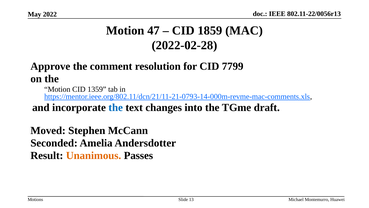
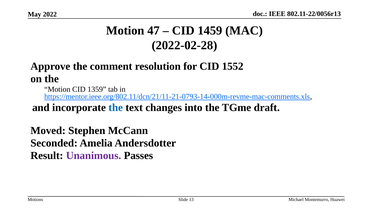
1859: 1859 -> 1459 (210, 30)
7799: 7799 -> 1552 (233, 66)
Unanimous colour: orange -> purple (94, 155)
